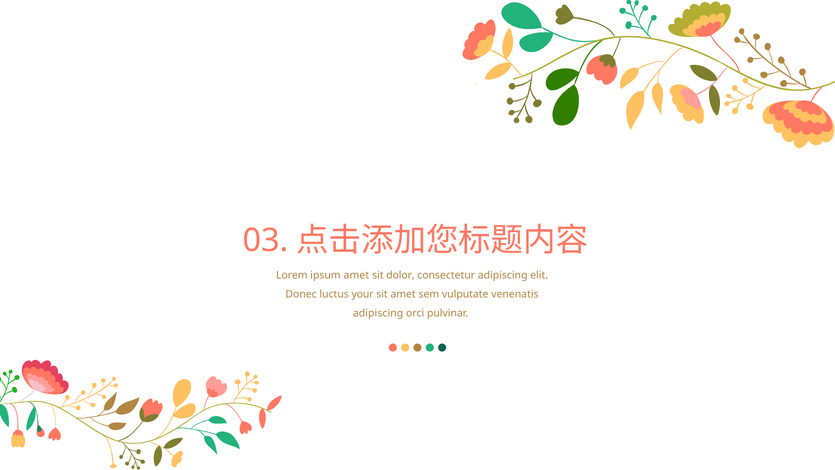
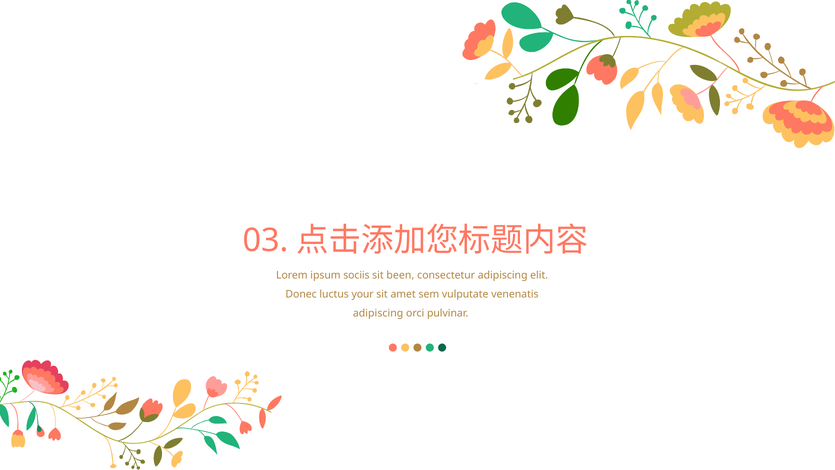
ipsum amet: amet -> sociis (356, 275)
dolor: dolor -> been (400, 275)
